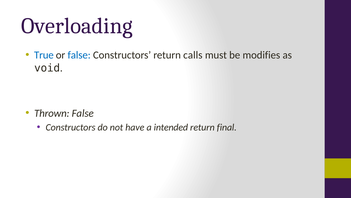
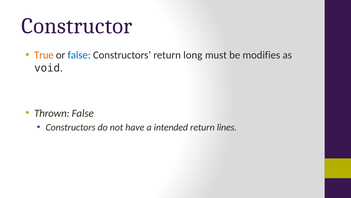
Overloading: Overloading -> Constructor (77, 26)
True colour: blue -> orange (44, 55)
calls: calls -> long (193, 55)
final: final -> lines (227, 127)
